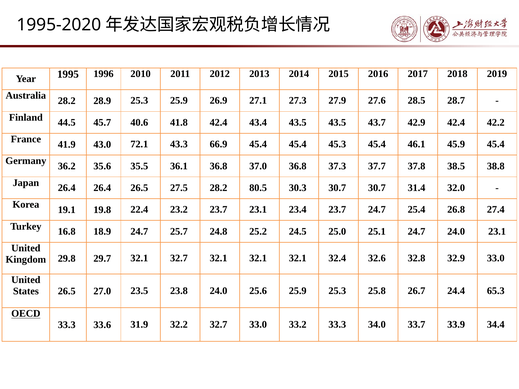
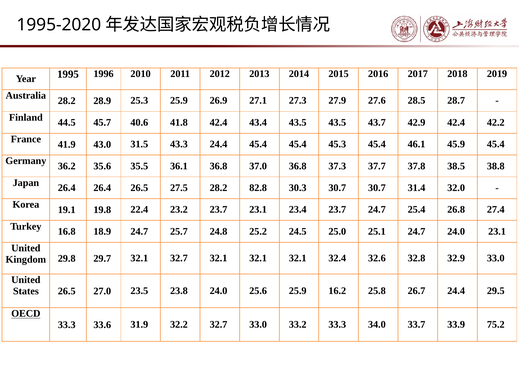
72.1: 72.1 -> 31.5 (139, 144)
43.3 66.9: 66.9 -> 24.4 (219, 144)
80.5: 80.5 -> 82.8 (258, 188)
25.9 25.3: 25.3 -> 16.2 (337, 291)
65.3: 65.3 -> 29.5 (496, 291)
34.4: 34.4 -> 75.2 (496, 325)
